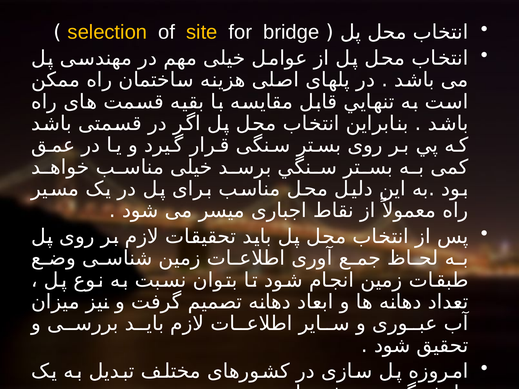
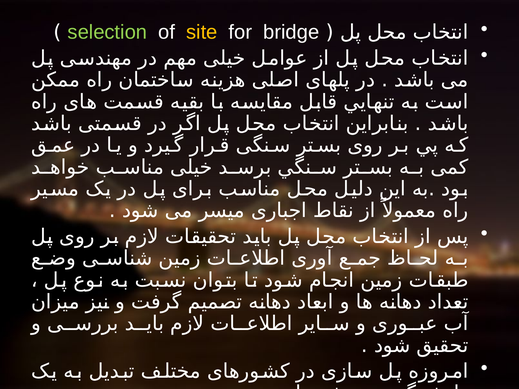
selection colour: yellow -> light green (107, 32)
